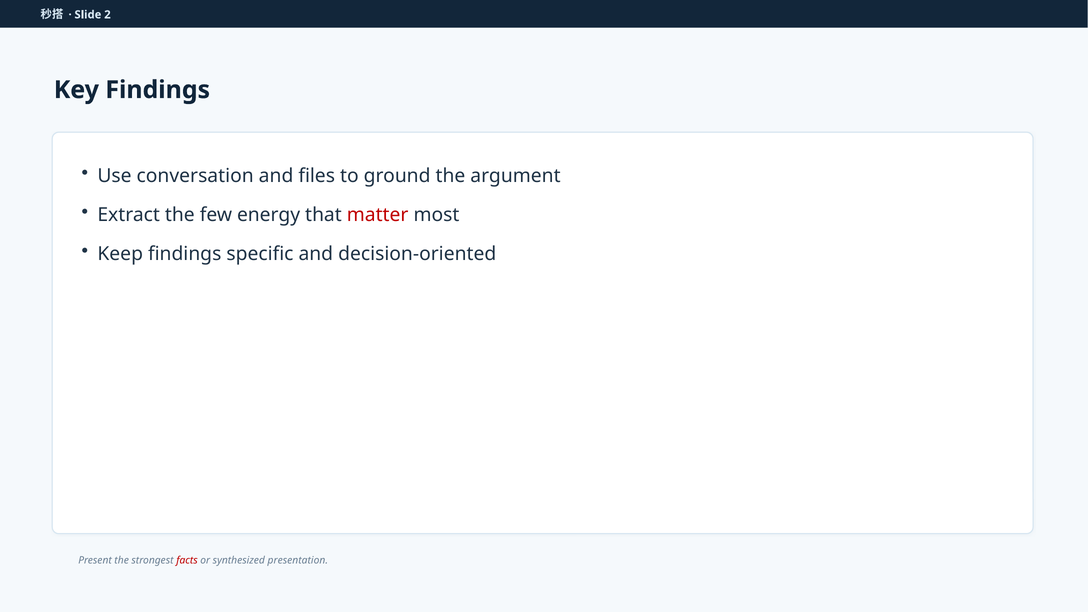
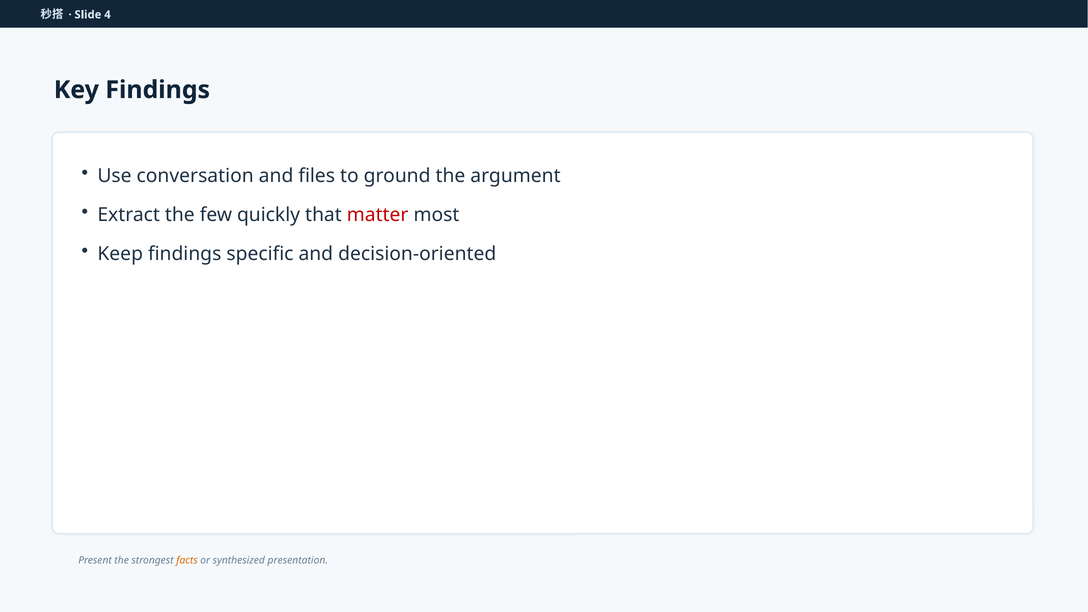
2: 2 -> 4 (107, 15)
energy: energy -> quickly (269, 215)
facts colour: red -> orange (187, 560)
